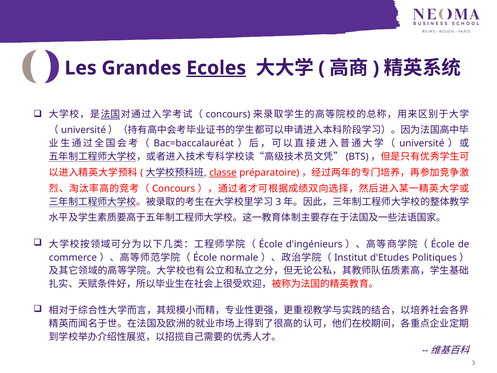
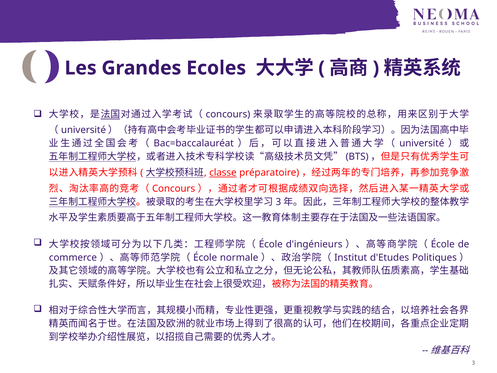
Ecoles underline: present -> none (216, 68)
